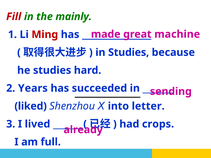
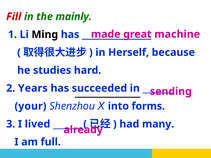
Ming colour: red -> black (45, 35)
in Studies: Studies -> Herself (129, 52)
liked: liked -> your (31, 106)
letter: letter -> forms (148, 106)
crops: crops -> many (158, 124)
